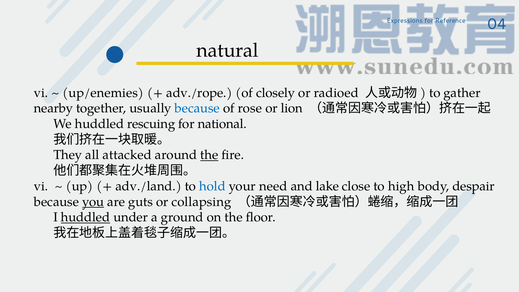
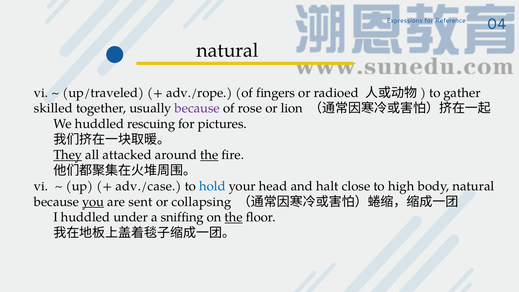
up/enemies: up/enemies -> up/traveled (103, 93)
closely: closely -> fingers (276, 93)
nearby: nearby -> skilled (53, 108)
because colour: blue -> purple (197, 108)
national: national -> pictures (222, 124)
They underline: none -> present (68, 155)
adv./land: adv./land -> adv./case (149, 186)
need: need -> head (273, 186)
lake: lake -> halt (327, 186)
body despair: despair -> natural (473, 186)
guts: guts -> sent (140, 202)
huddled underline: present -> none (86, 217)
ground: ground -> sniffing (182, 217)
the underline: none -> present (234, 217)
